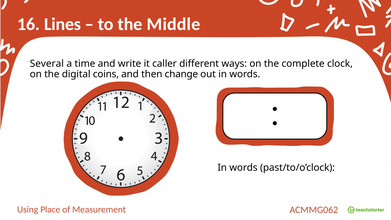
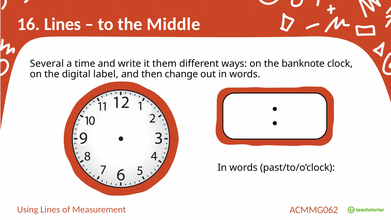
caller: caller -> them (164, 64)
complete: complete -> banknote (303, 64)
coins: coins -> label (106, 74)
Using Place: Place -> Lines (50, 209)
